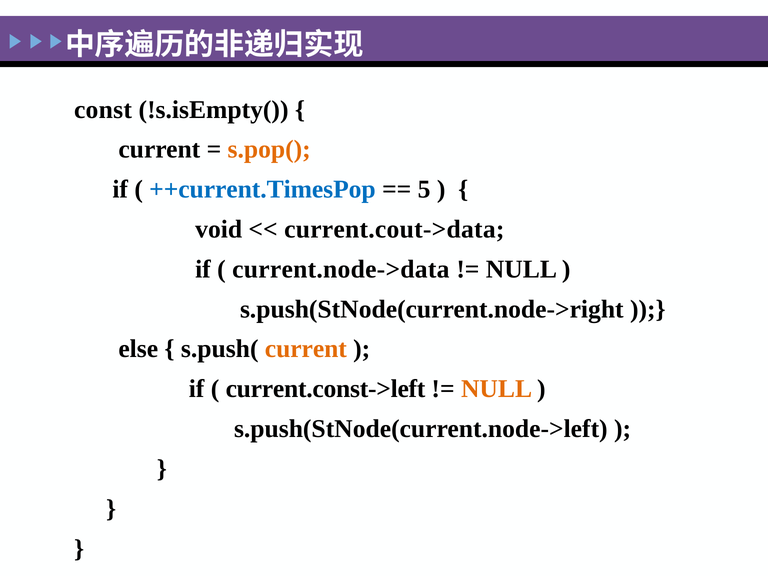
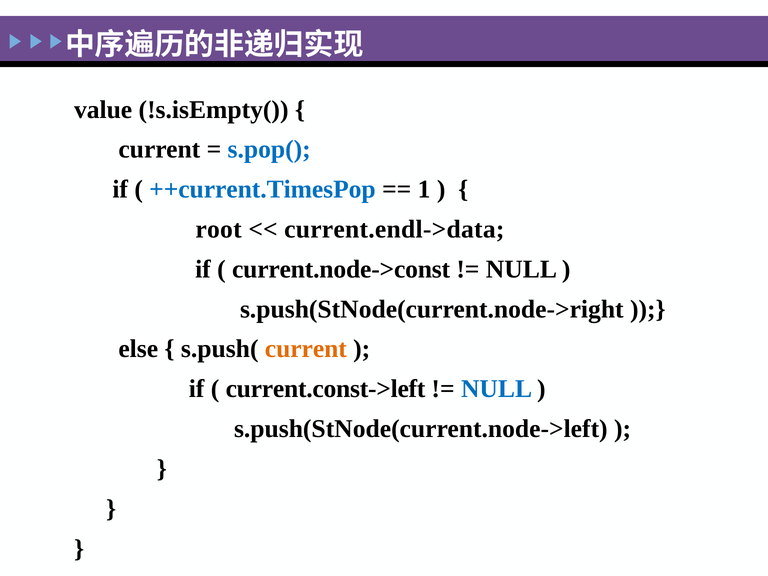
const: const -> value (103, 110)
s.pop( colour: orange -> blue (269, 149)
5: 5 -> 1 (424, 189)
void: void -> root (219, 229)
current.cout->data: current.cout->data -> current.endl->data (394, 229)
current.node->data: current.node->data -> current.node->const (341, 269)
NULL colour: orange -> blue (497, 389)
